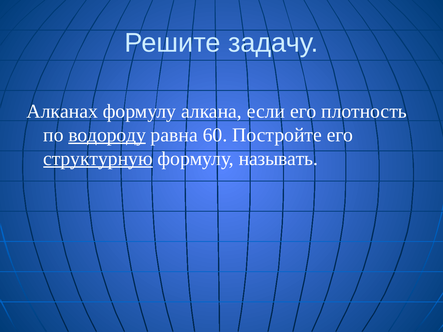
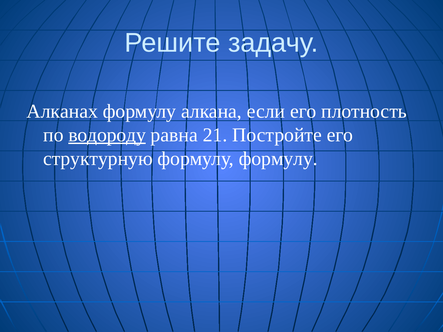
60: 60 -> 21 (215, 135)
структурную underline: present -> none (98, 159)
формулу называть: называть -> формулу (278, 159)
